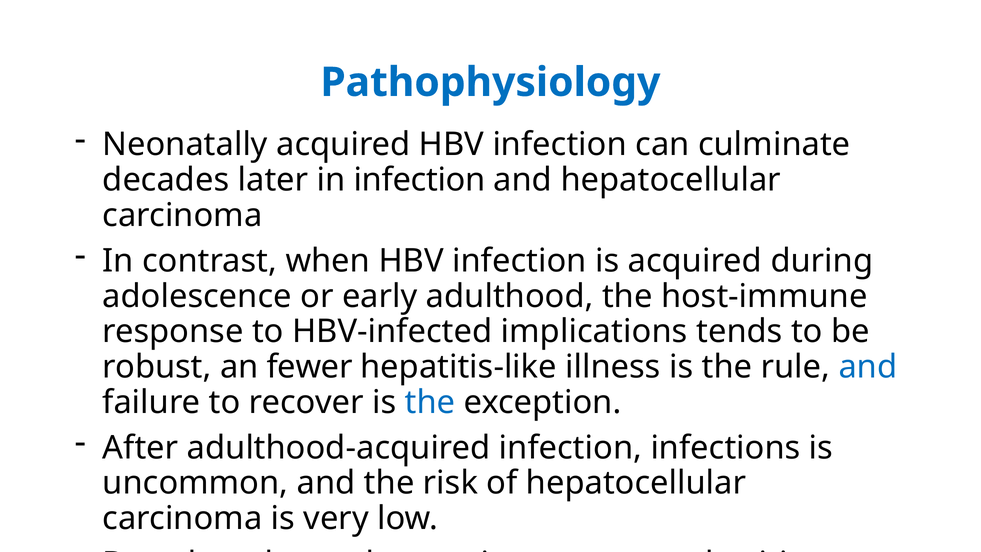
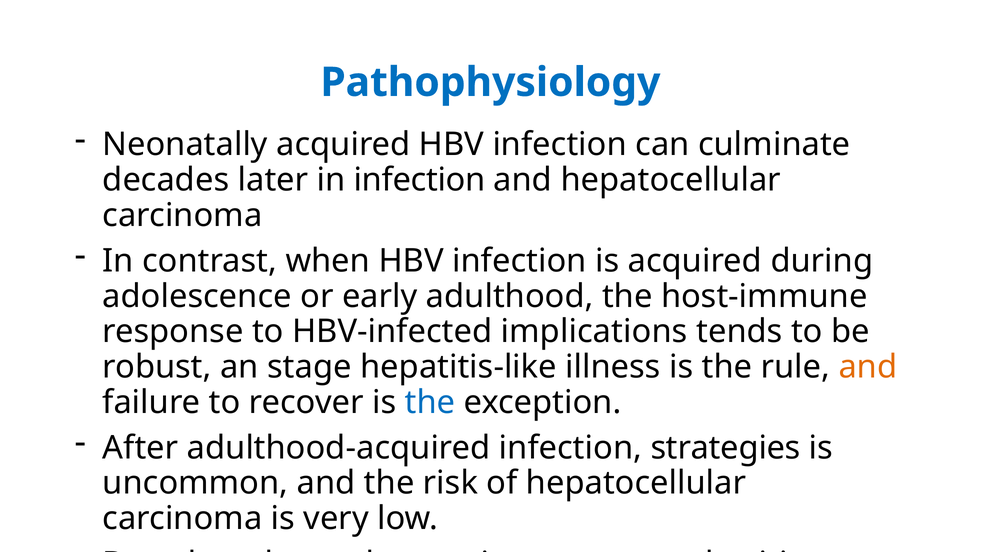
fewer: fewer -> stage (309, 367)
and colour: blue -> orange (868, 367)
infections: infections -> strategies (726, 448)
